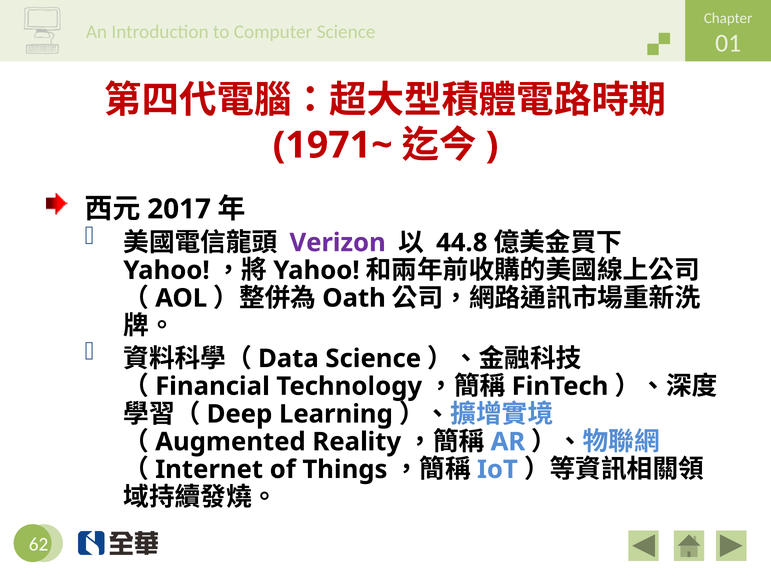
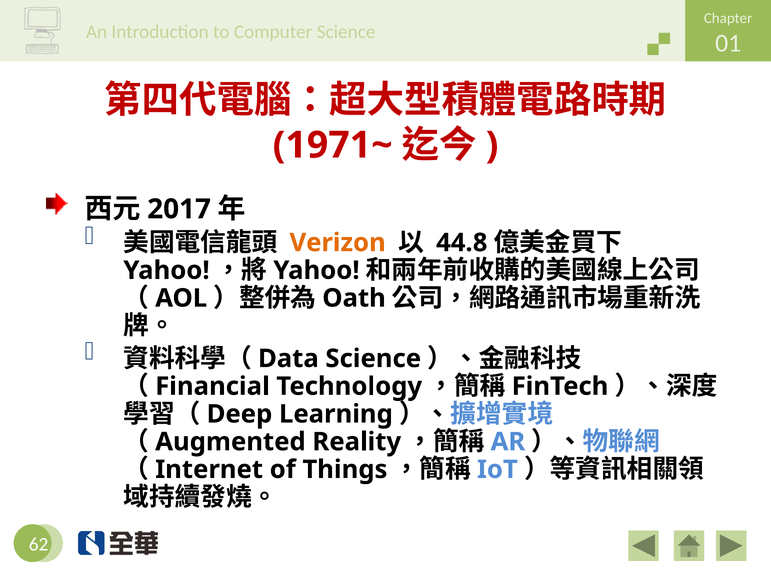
Verizon colour: purple -> orange (338, 243)
